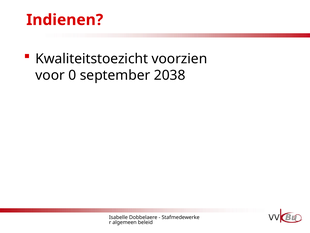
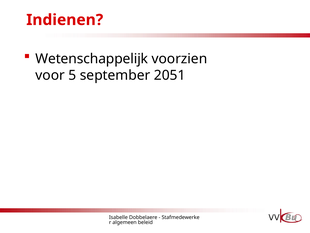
Kwaliteitstoezicht: Kwaliteitstoezicht -> Wetenschappelijk (92, 59)
0: 0 -> 5 (72, 75)
2038: 2038 -> 2051 (170, 75)
